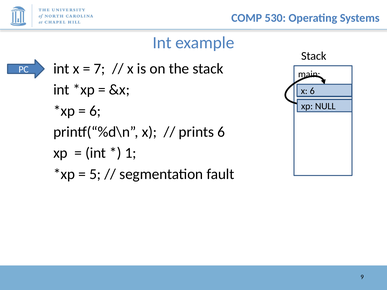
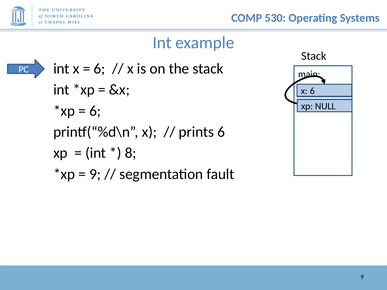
7: 7 -> 6 (99, 69)
1: 1 -> 8 (131, 153)
5: 5 -> 9 (95, 174)
